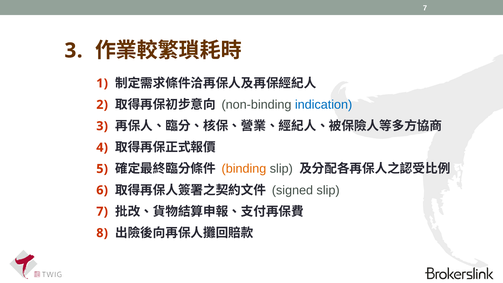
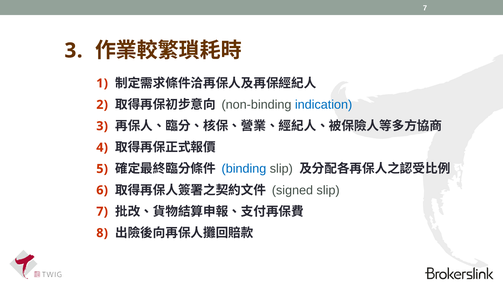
binding colour: orange -> blue (244, 169)
